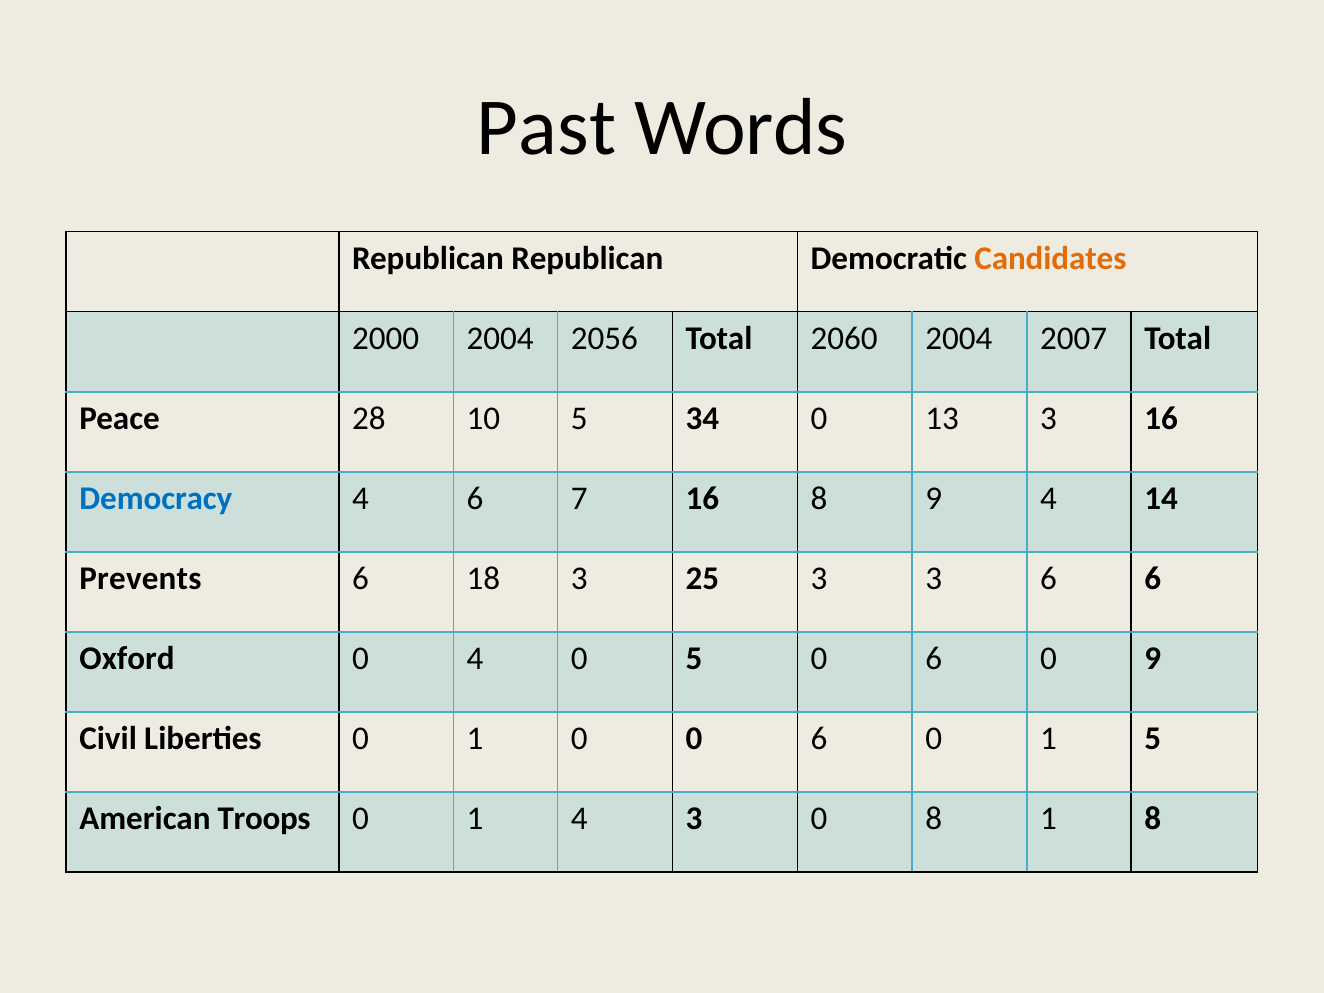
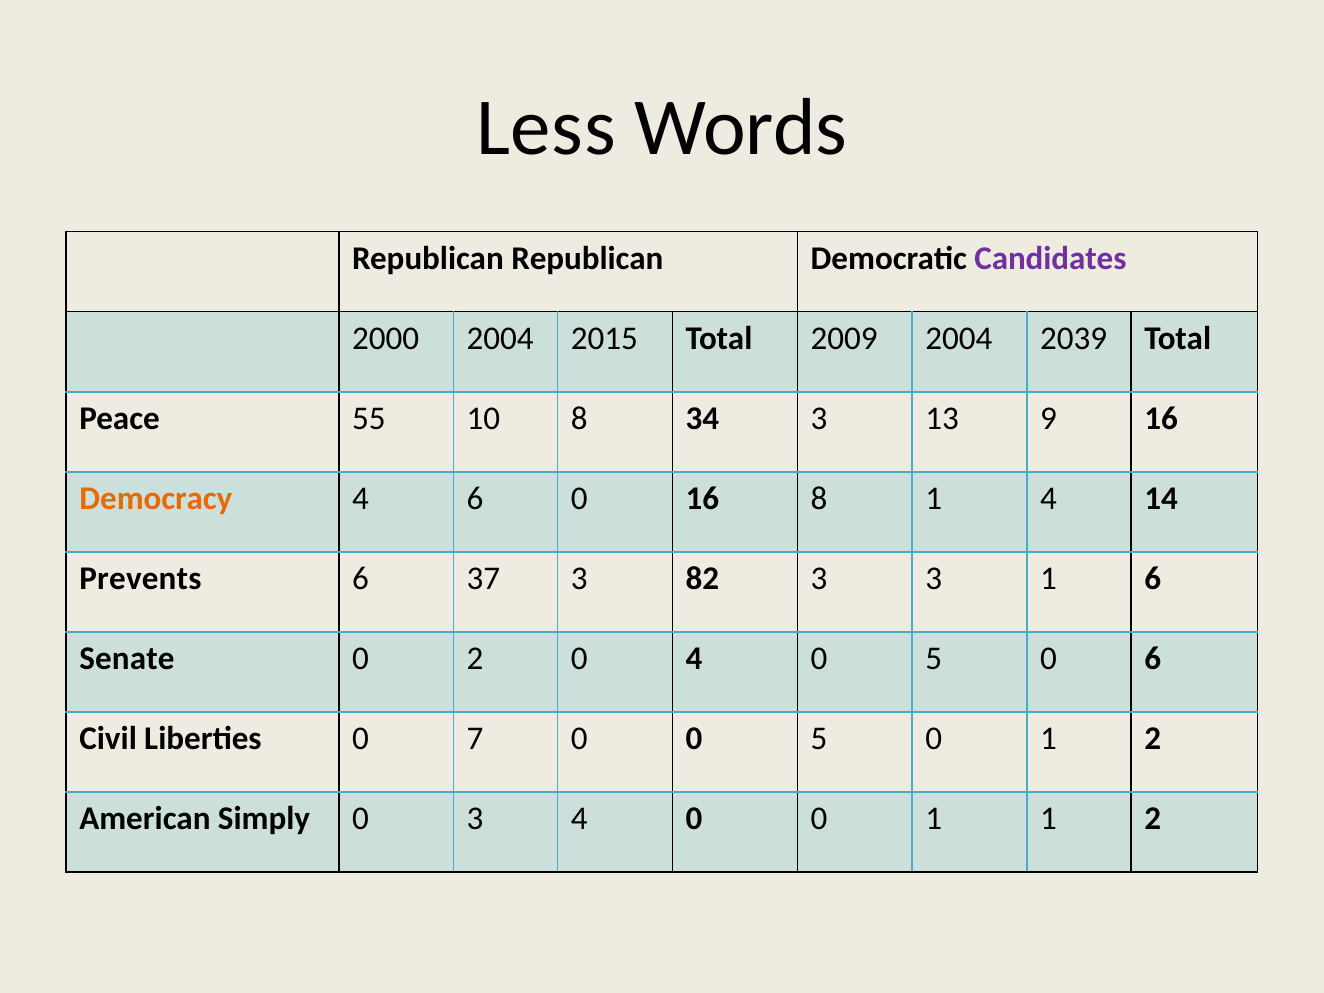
Past: Past -> Less (546, 128)
Candidates colour: orange -> purple (1050, 259)
2056: 2056 -> 2015 (604, 339)
2060: 2060 -> 2009 (844, 339)
2007: 2007 -> 2039 (1074, 339)
28: 28 -> 55 (369, 419)
10 5: 5 -> 8 (579, 419)
34 0: 0 -> 3 (819, 419)
13 3: 3 -> 9 (1048, 419)
Democracy colour: blue -> orange (156, 499)
6 7: 7 -> 0 (579, 499)
8 9: 9 -> 1 (934, 499)
18: 18 -> 37 (483, 579)
25: 25 -> 82 (702, 579)
3 6: 6 -> 1 (1048, 579)
Oxford: Oxford -> Senate (127, 659)
0 4: 4 -> 2 (475, 659)
0 5: 5 -> 4 (694, 659)
6: 6 -> 5 (934, 659)
0 9: 9 -> 6 (1153, 659)
Liberties 0 1: 1 -> 7 (475, 739)
0 0 6: 6 -> 5 (819, 739)
0 1 5: 5 -> 2 (1153, 739)
Troops: Troops -> Simply (264, 819)
1: 1 -> 3 (475, 819)
3: 3 -> 0 (694, 819)
8: 8 -> 1 (934, 819)
8: 8 -> 2 (1153, 819)
